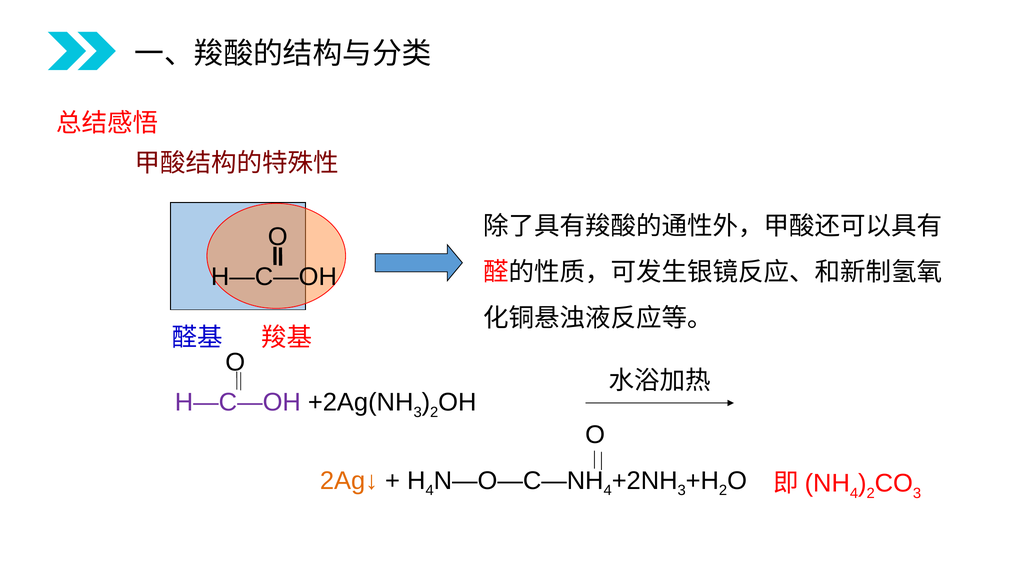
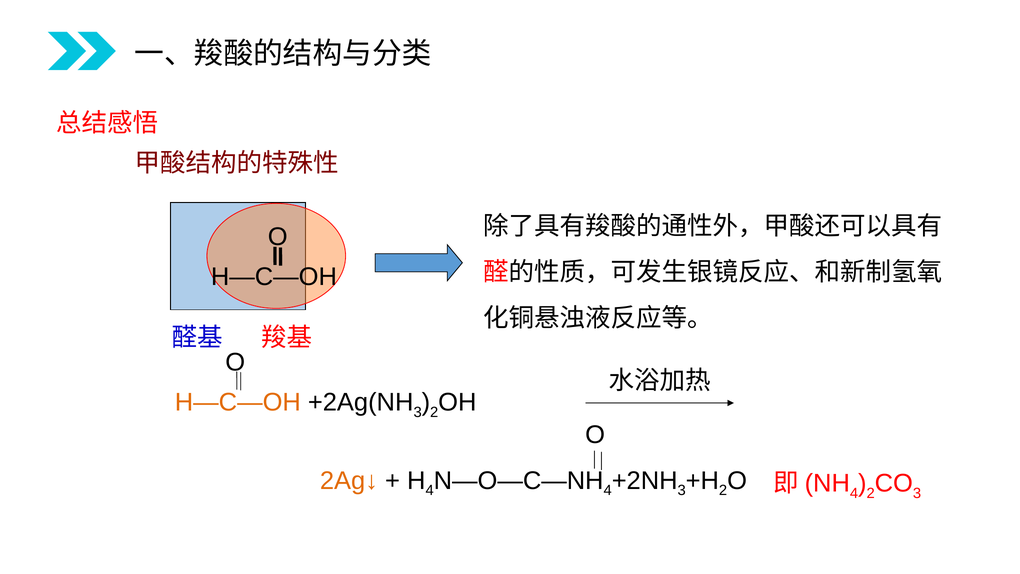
H—C—OH colour: purple -> orange (238, 402)
